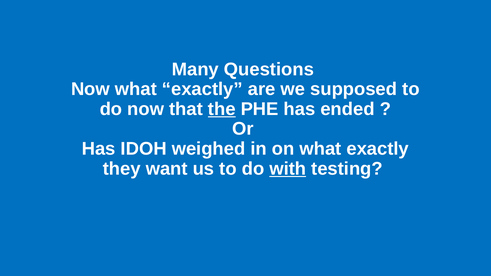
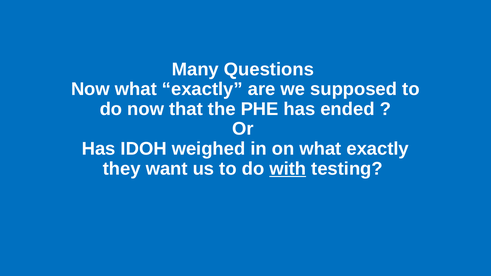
the underline: present -> none (222, 109)
